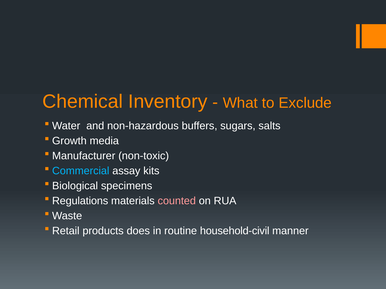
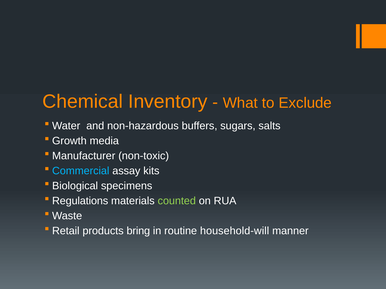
counted colour: pink -> light green (177, 201)
does: does -> bring (138, 231)
household-civil: household-civil -> household-will (235, 231)
